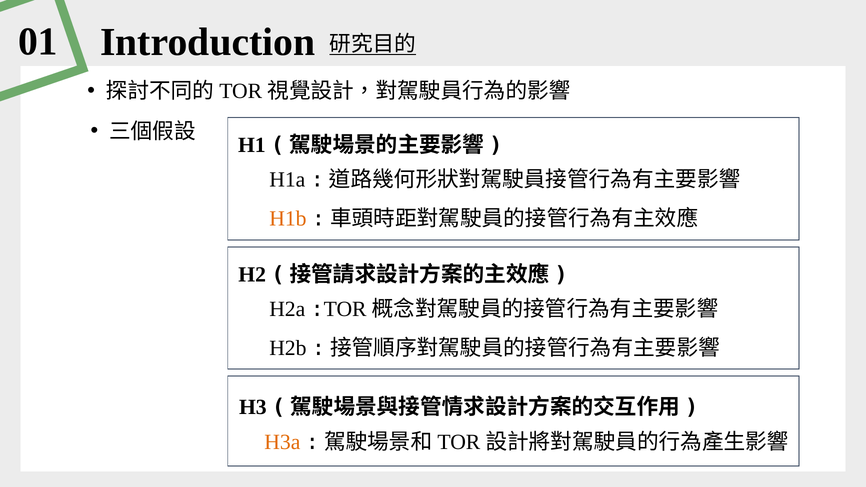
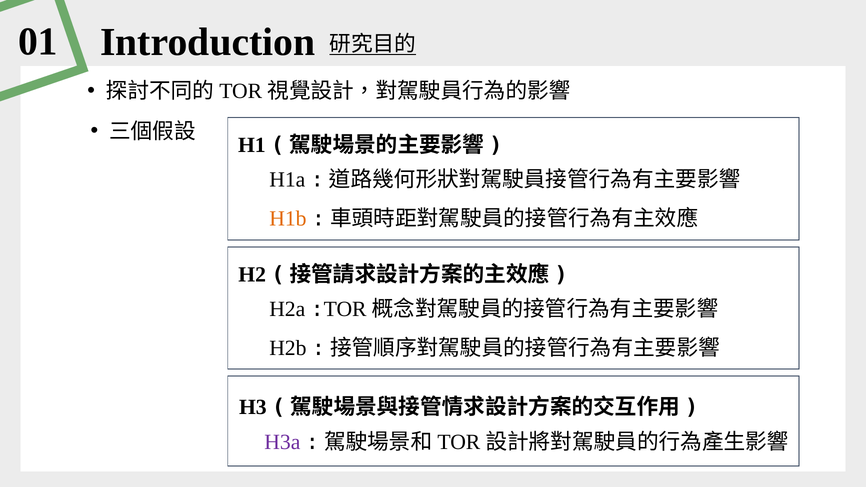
H3a colour: orange -> purple (282, 442)
